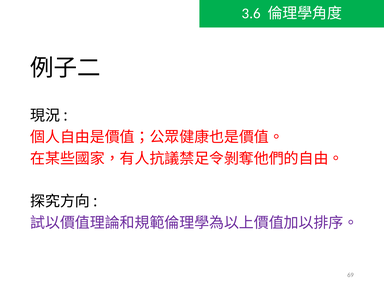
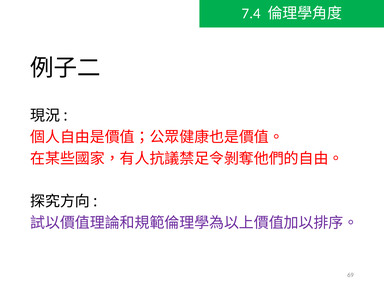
3.6: 3.6 -> 7.4 (251, 13)
